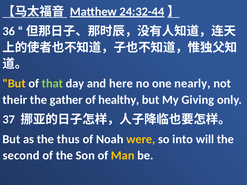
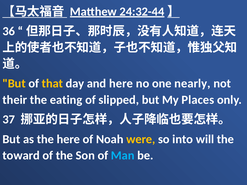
that colour: light green -> yellow (52, 84)
gather: gather -> eating (66, 100)
healthy: healthy -> slipped (119, 100)
Giving: Giving -> Places (198, 100)
the thus: thus -> here (68, 139)
second: second -> toward (21, 156)
Man colour: yellow -> light blue (123, 156)
